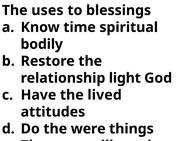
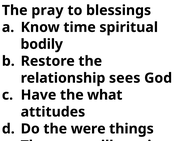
uses: uses -> pray (47, 10)
light: light -> sees (125, 78)
lived: lived -> what (105, 95)
